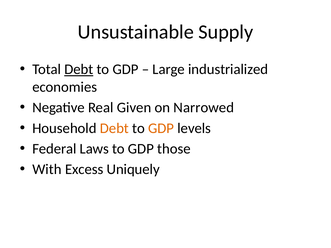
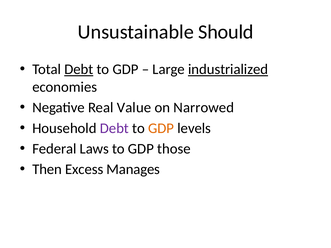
Supply: Supply -> Should (226, 32)
industrialized underline: none -> present (228, 69)
Given: Given -> Value (134, 108)
Debt colour: orange -> purple (114, 128)
With: With -> Then (47, 170)
Uniquely: Uniquely -> Manages (133, 170)
